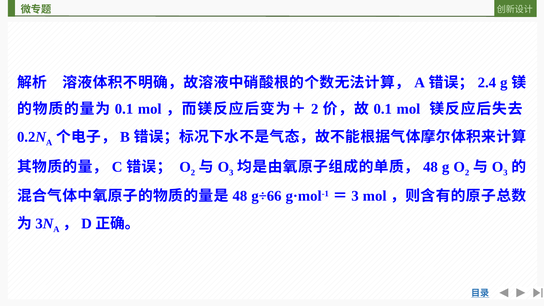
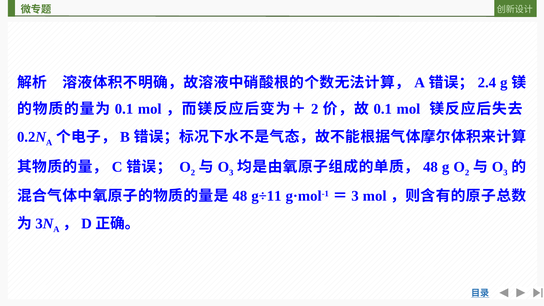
g÷66: g÷66 -> g÷11 (266, 196)
